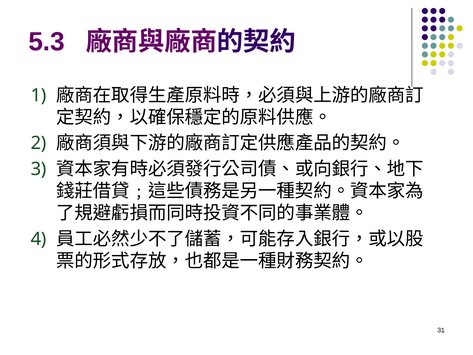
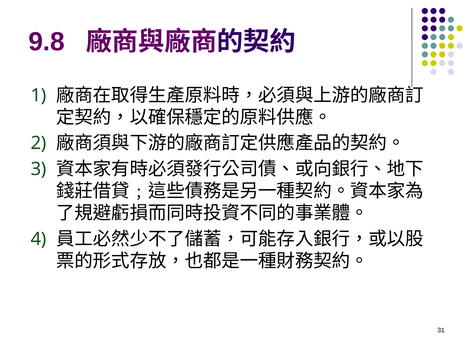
5.3: 5.3 -> 9.8 (47, 42)
